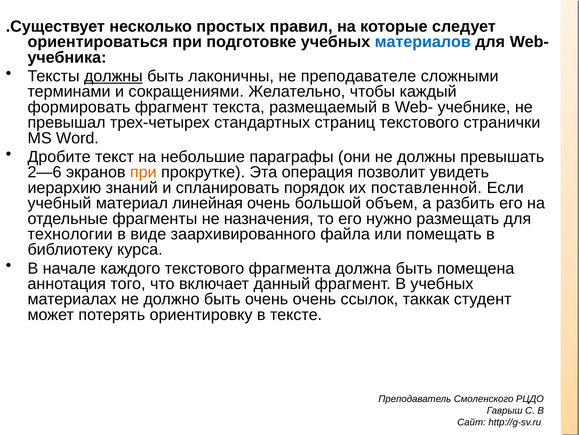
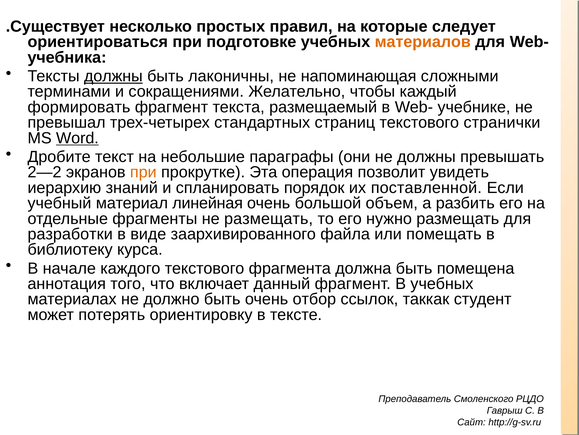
материалов colour: blue -> orange (423, 42)
преподавателе: преподавателе -> напоминающая (359, 76)
Word underline: none -> present (77, 138)
2—6: 2—6 -> 2—2 (44, 172)
не назначения: назначения -> размещать (269, 218)
технологии: технологии -> разработки (70, 234)
очень очень: очень -> отбор (314, 299)
